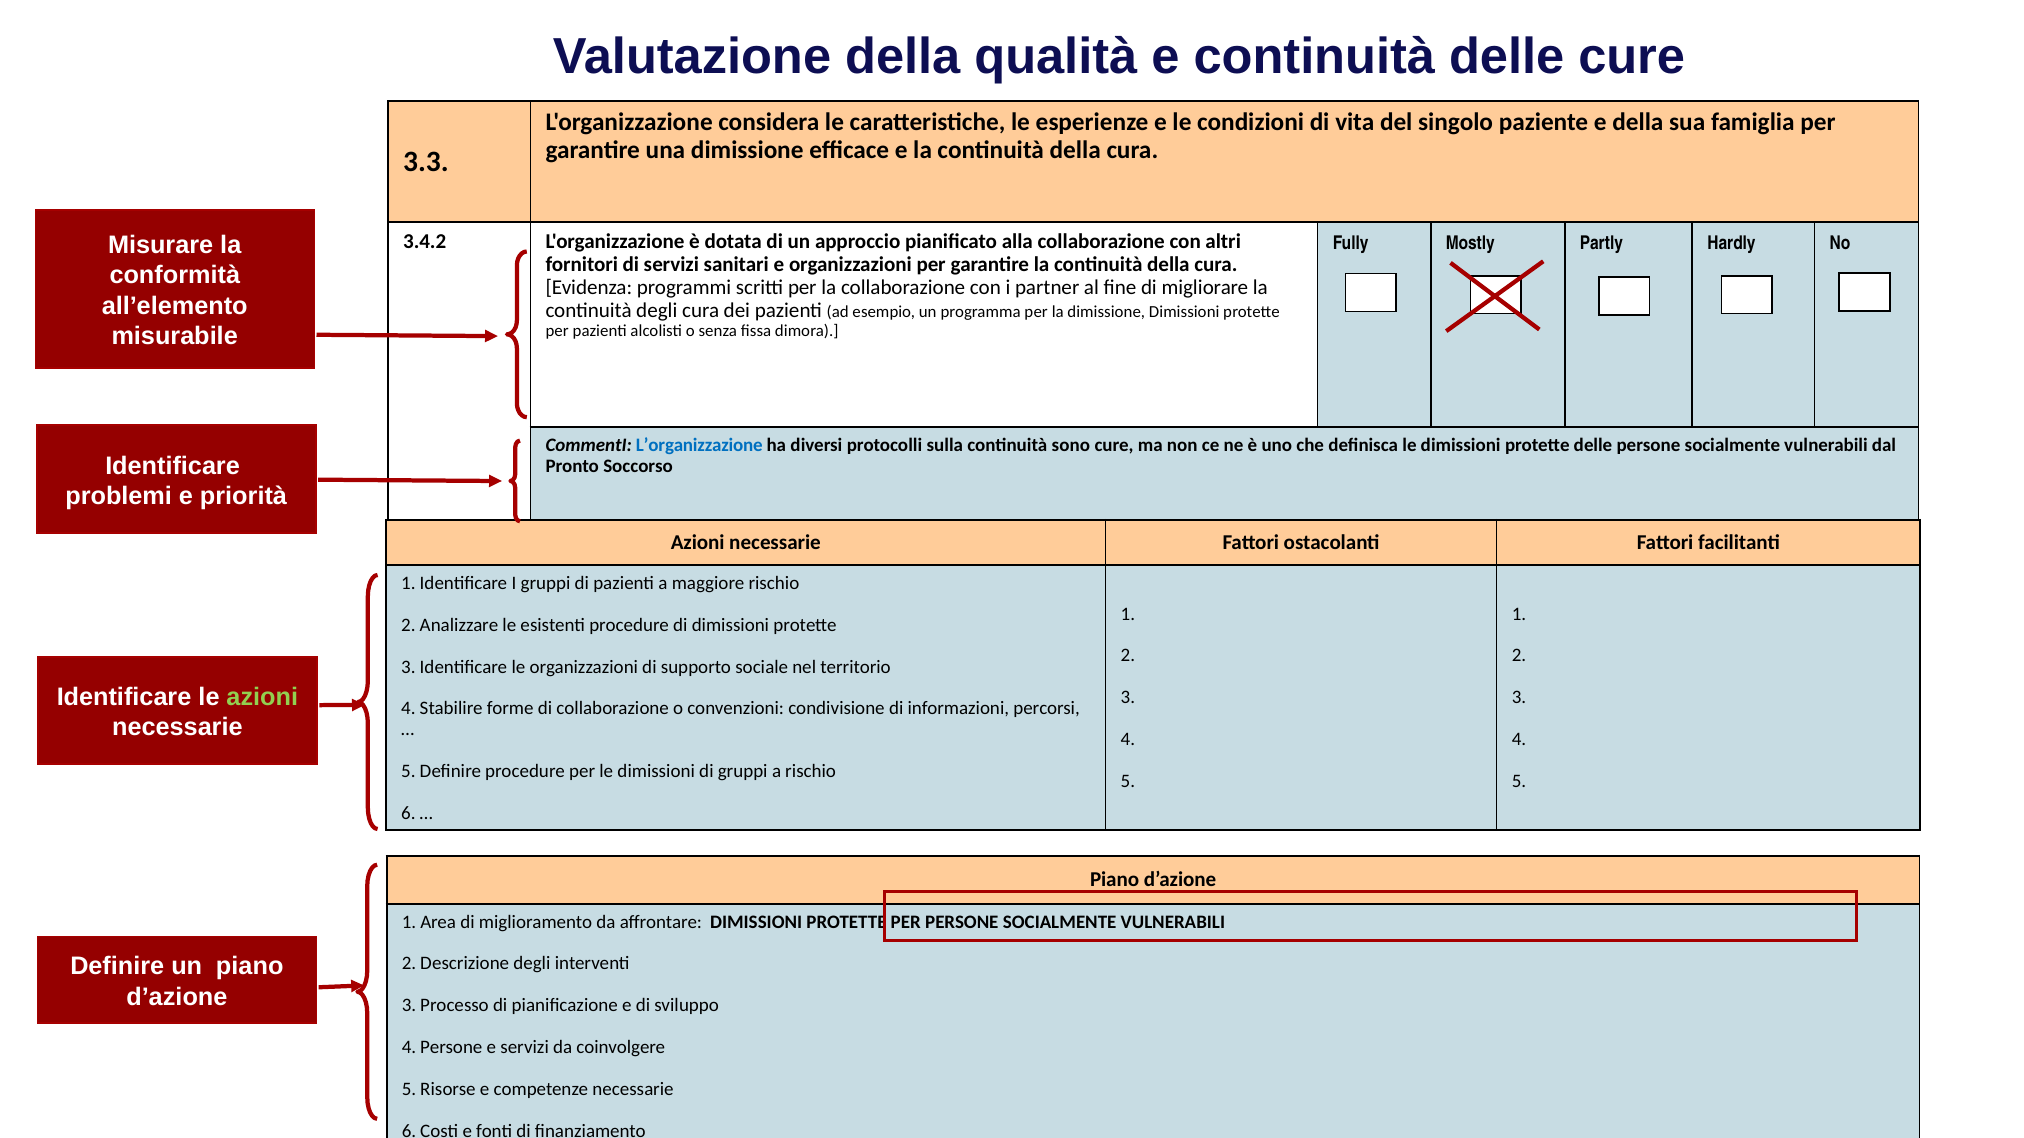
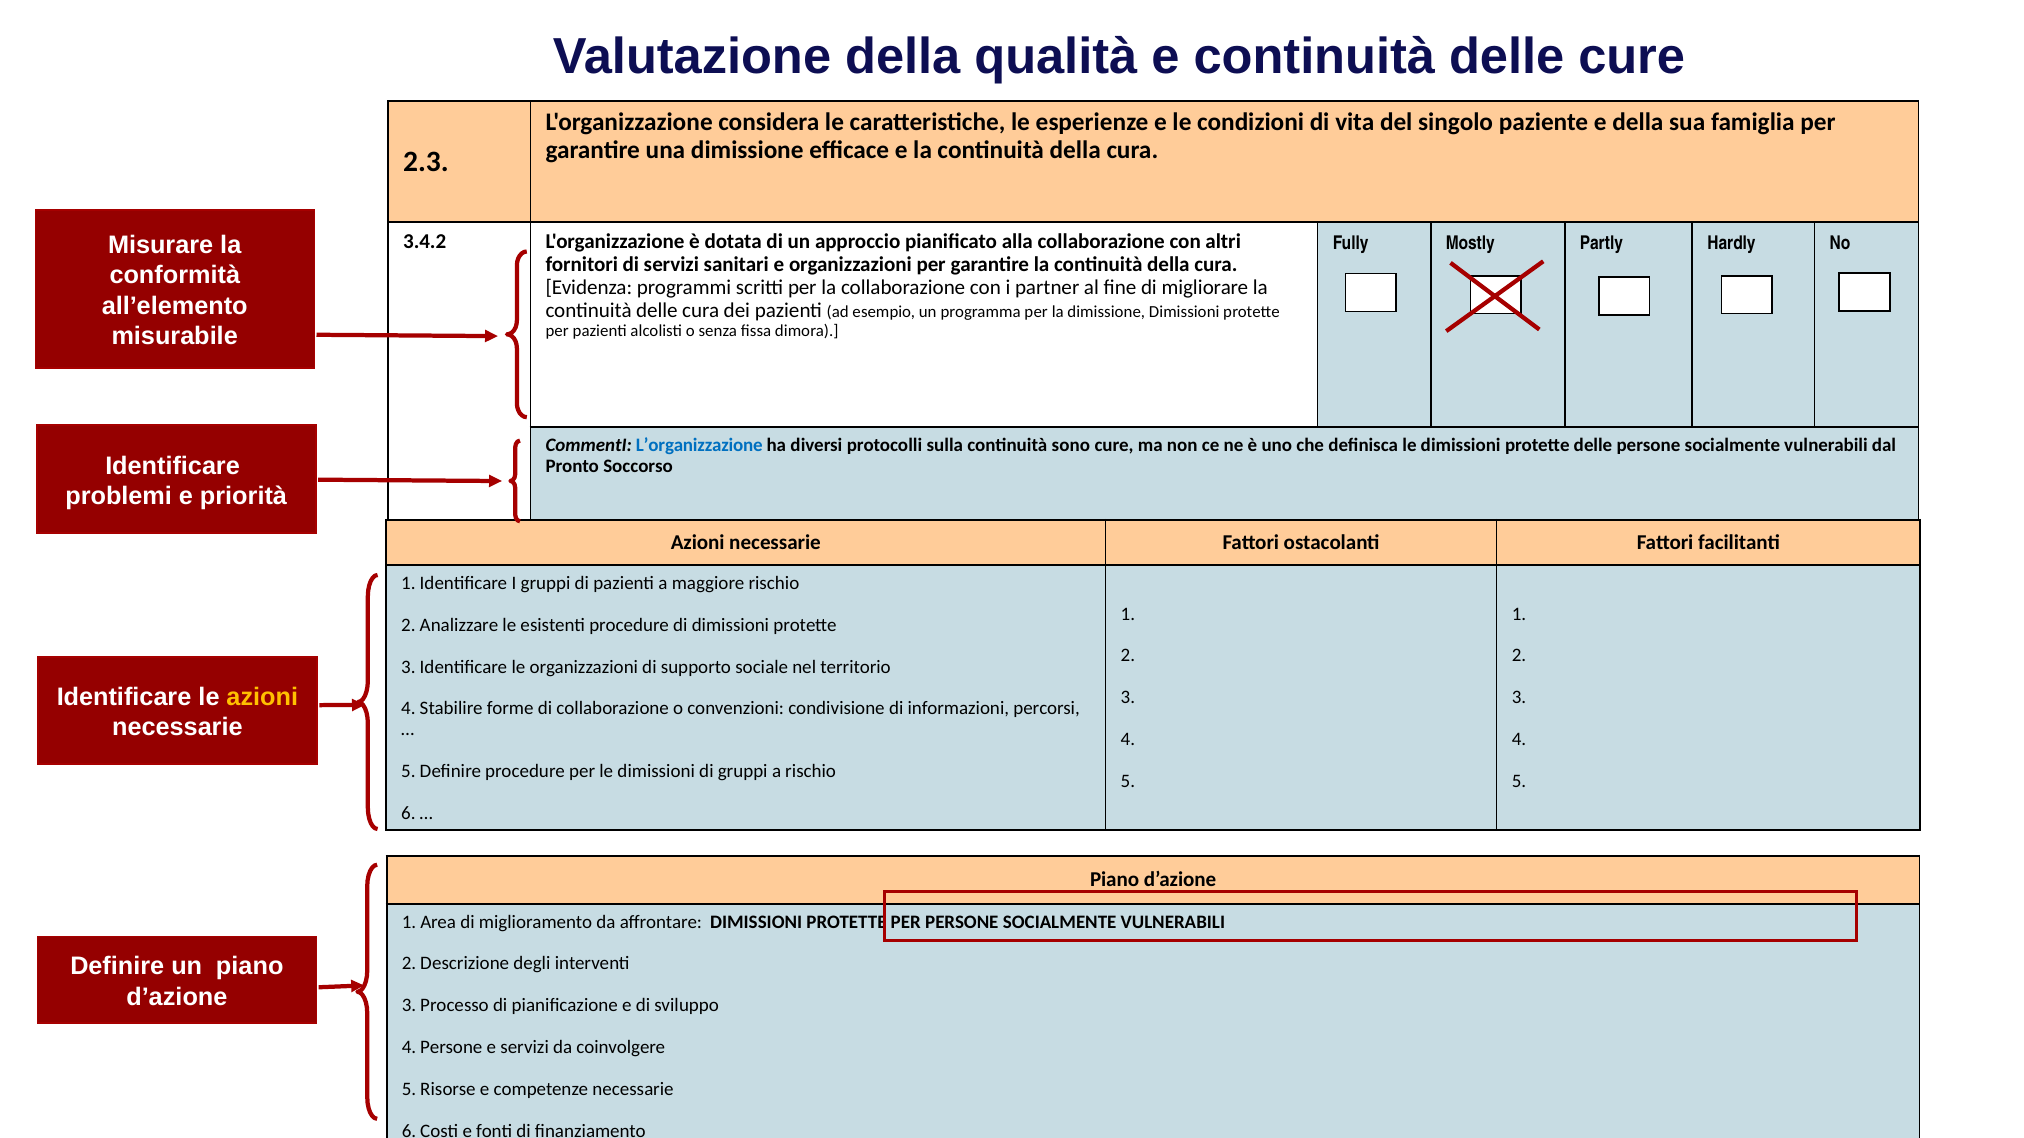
3.3: 3.3 -> 2.3 (426, 162)
degli: degli -> delle (657, 310)
azioni colour: light green -> yellow (262, 698)
